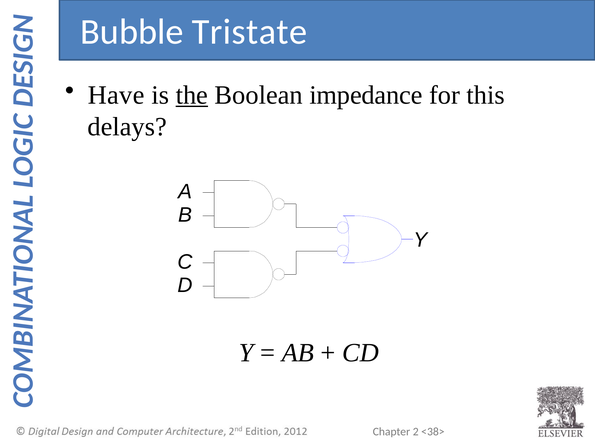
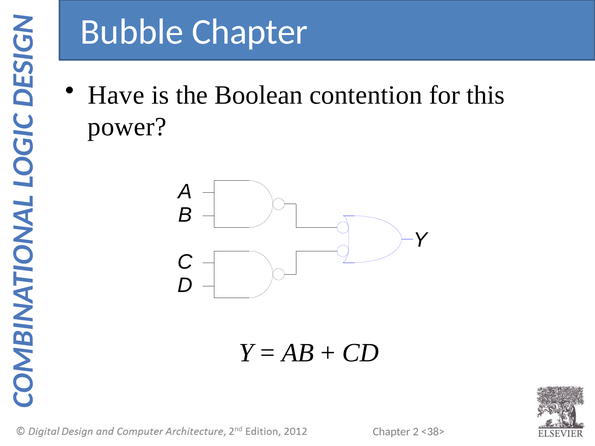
Bubble Tristate: Tristate -> Chapter (250, 32)
the underline: present -> none (192, 95)
impedance: impedance -> contention (366, 95)
delays: delays -> power (127, 127)
